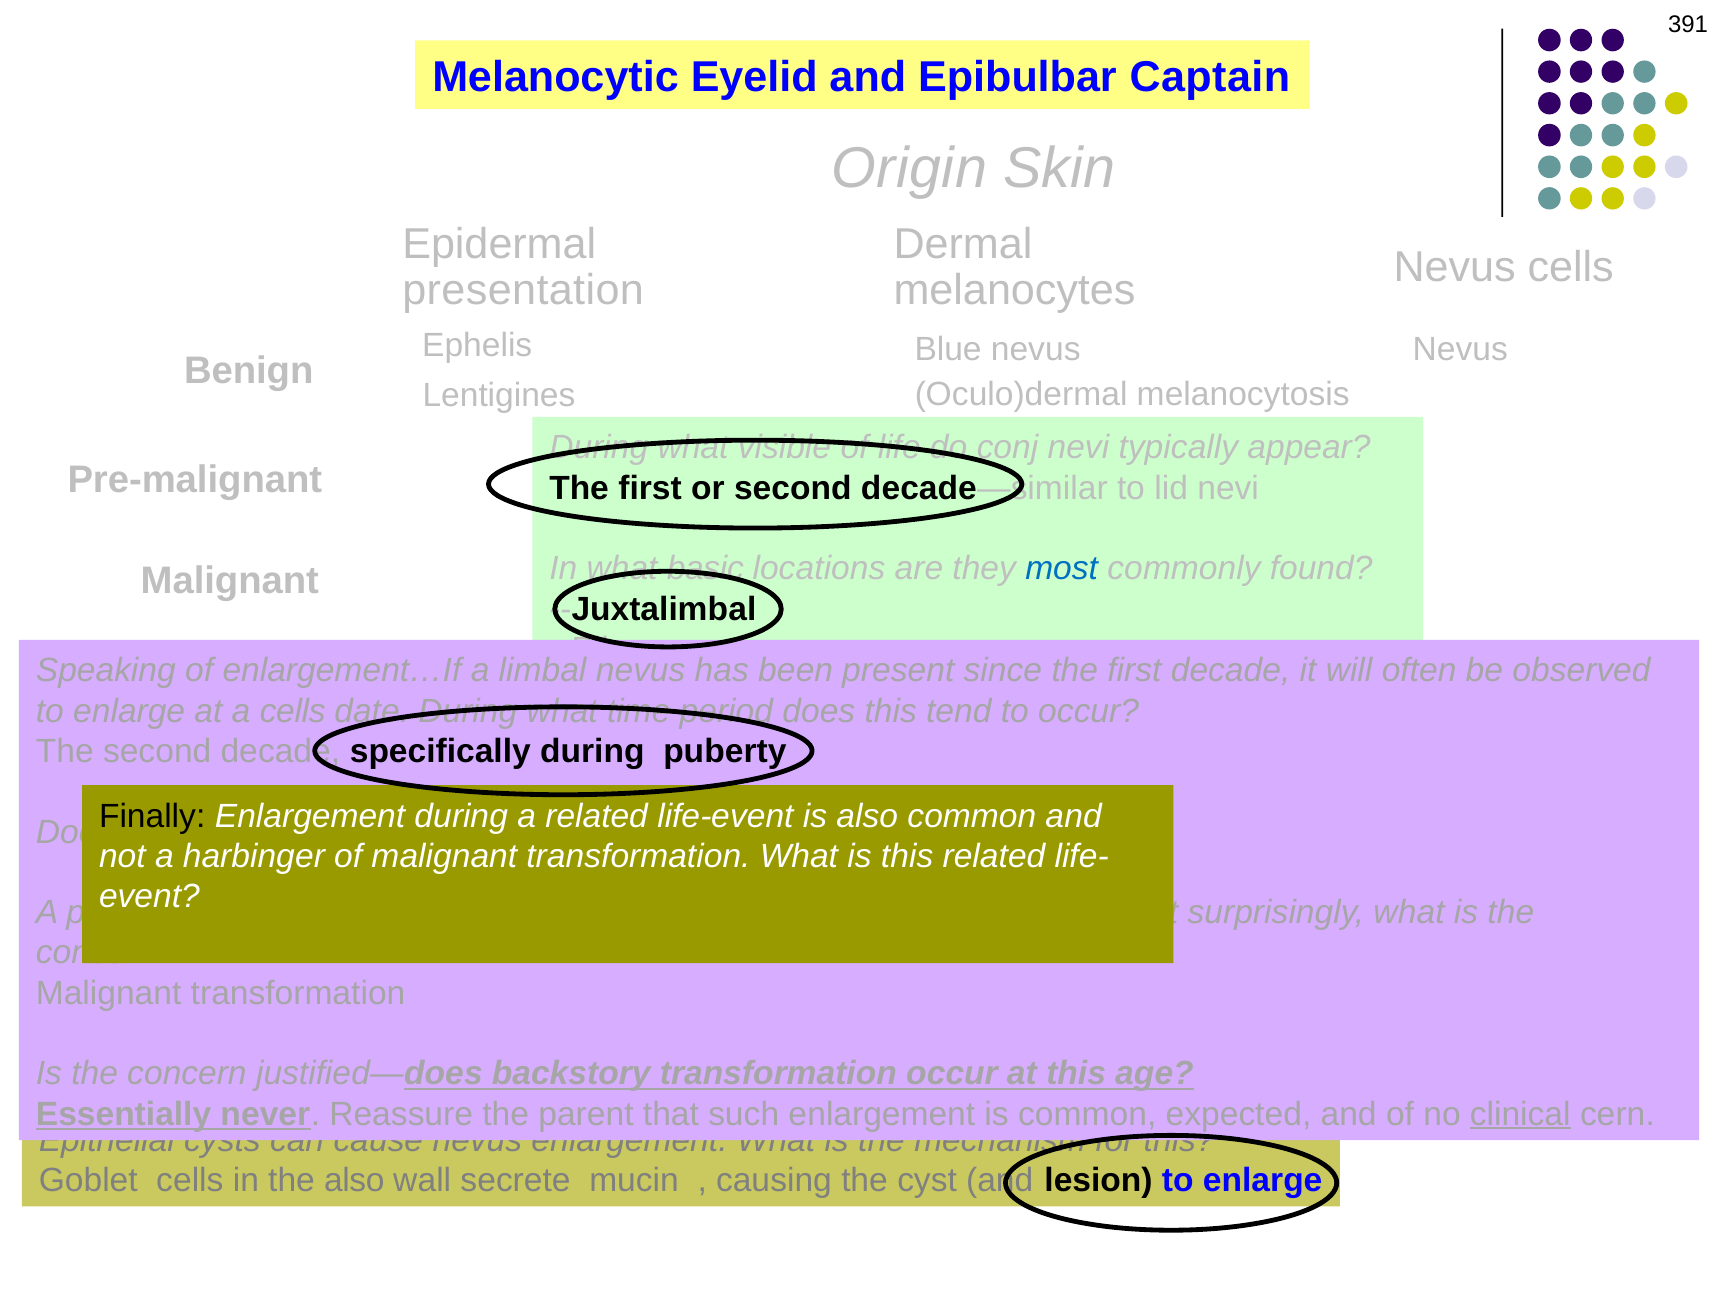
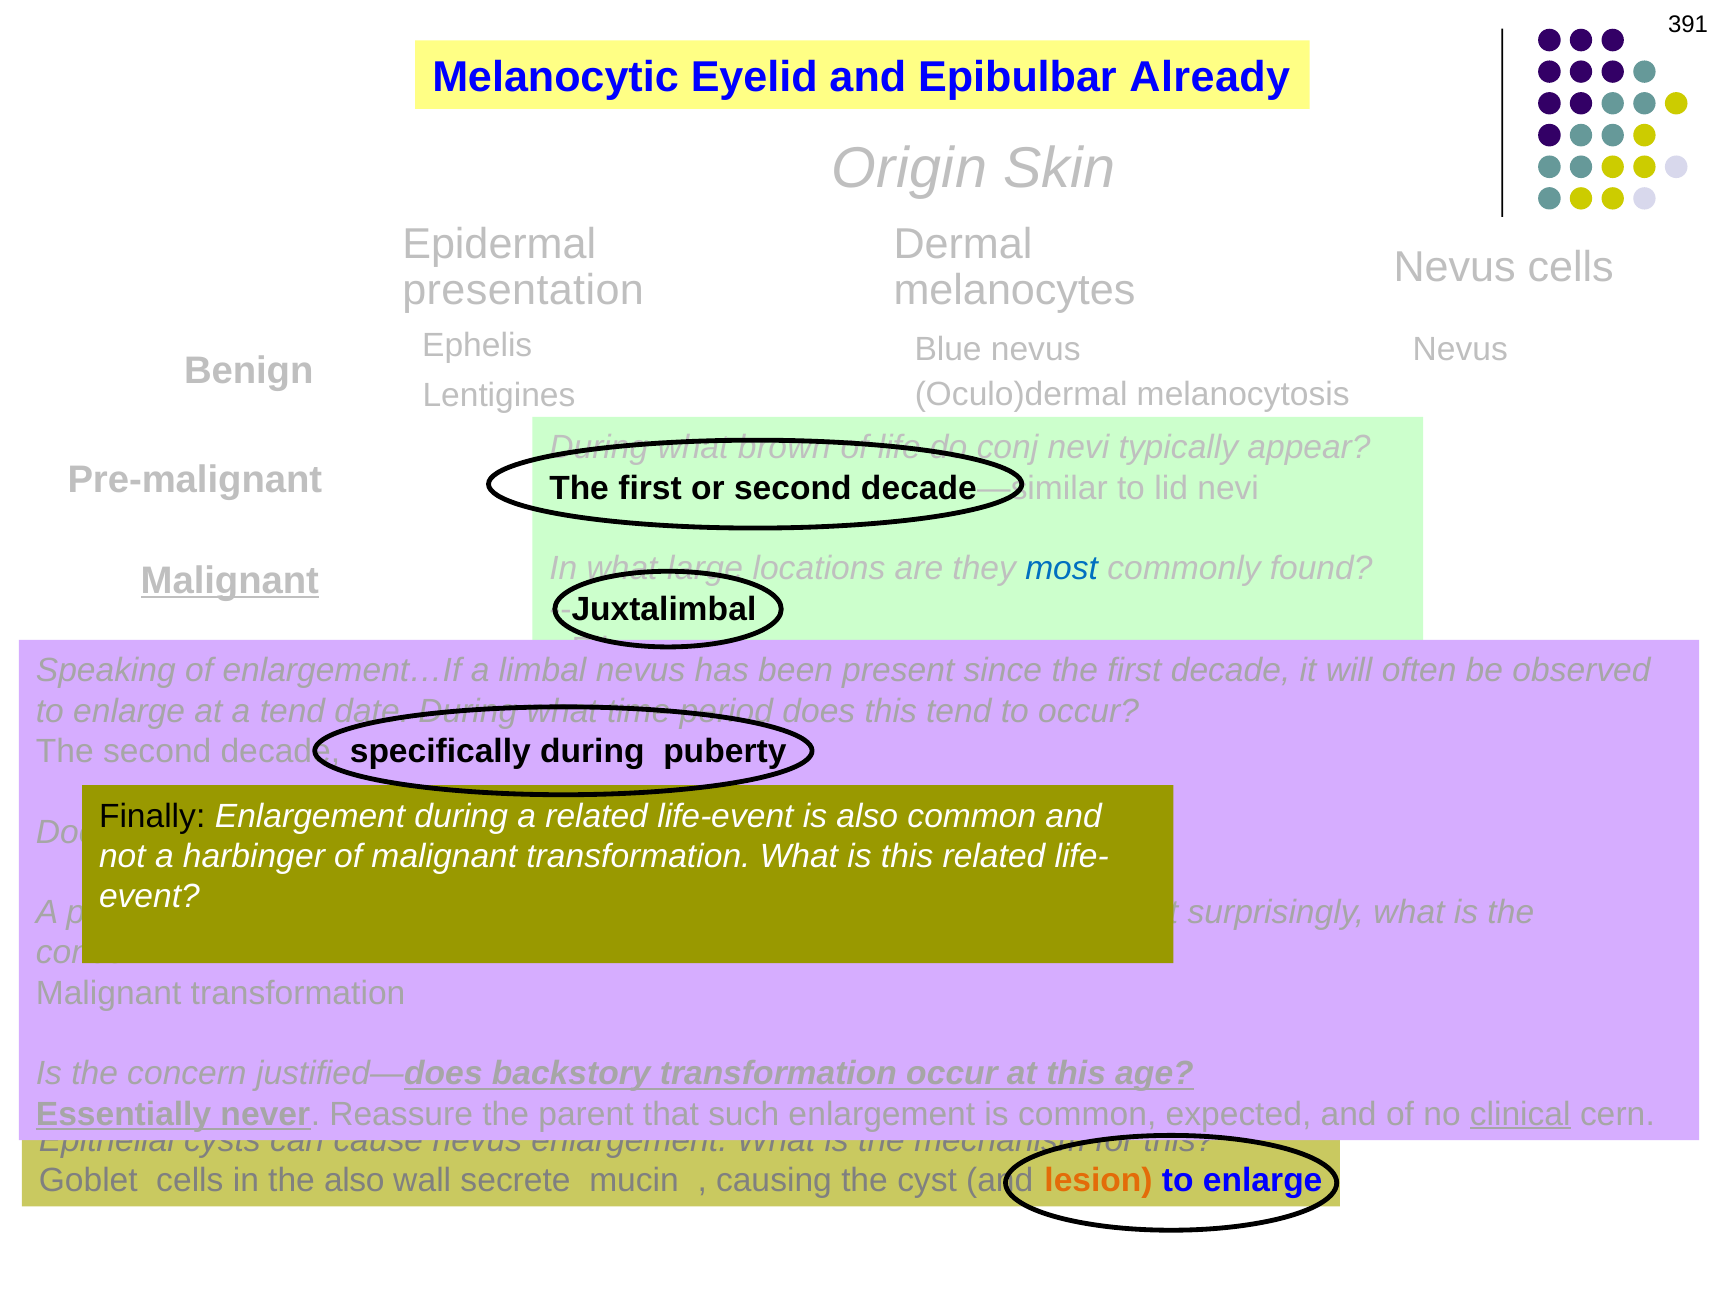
Captain: Captain -> Already (1210, 78)
visible: visible -> brown (784, 448)
basic: basic -> large (705, 569)
Malignant underline: none -> present (230, 580)
a cells: cells -> tend (292, 711)
lesion colour: black -> orange (1099, 1180)
